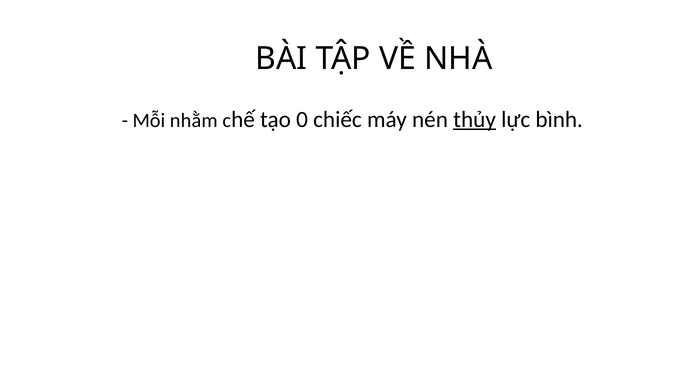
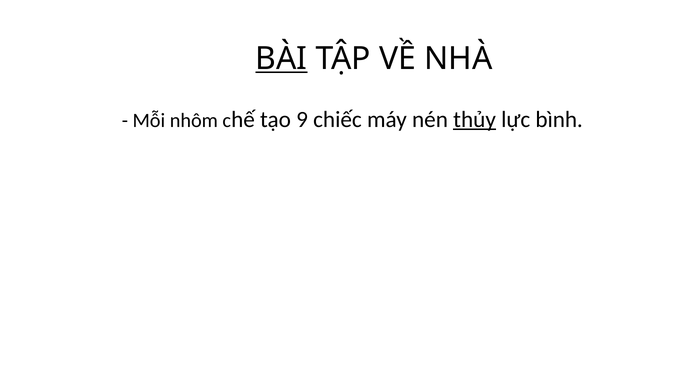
BÀI underline: none -> present (281, 58)
nhằm: nhằm -> nhôm (194, 120)
0: 0 -> 9 (302, 119)
